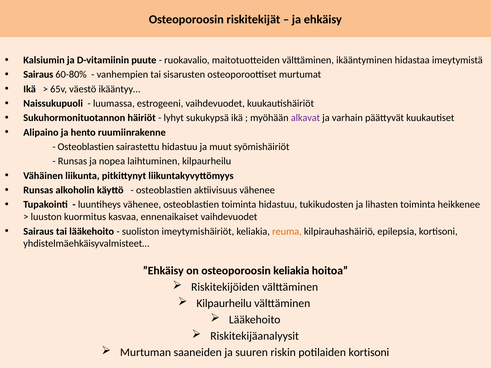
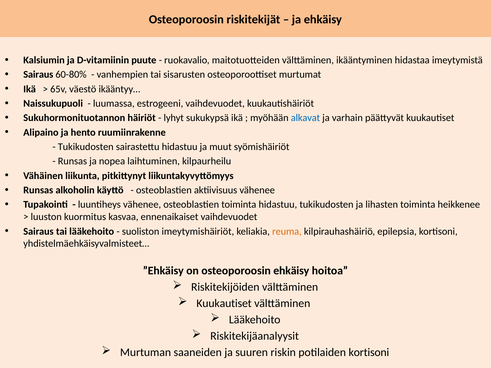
alkavat colour: purple -> blue (305, 118)
Osteoblastien: Osteoblastien -> Tukikudosten (86, 147)
osteoporoosin keliakia: keliakia -> ehkäisy (291, 271)
Kilpaurheilu: Kilpaurheilu -> Kuukautiset (224, 304)
